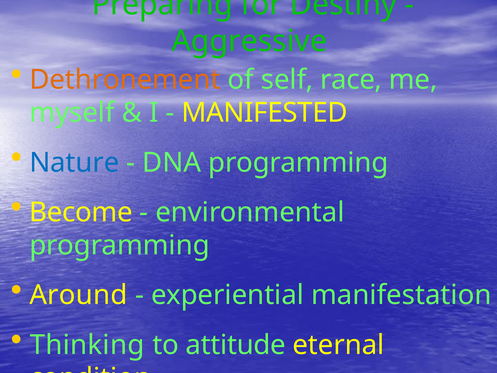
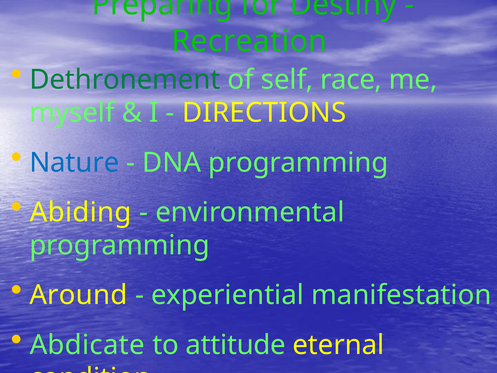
Aggressive: Aggressive -> Recreation (249, 41)
Dethronement colour: orange -> green (125, 80)
MANIFESTED: MANIFESTED -> DIRECTIONS (264, 113)
Become: Become -> Abiding (81, 212)
Thinking: Thinking -> Abdicate (87, 345)
